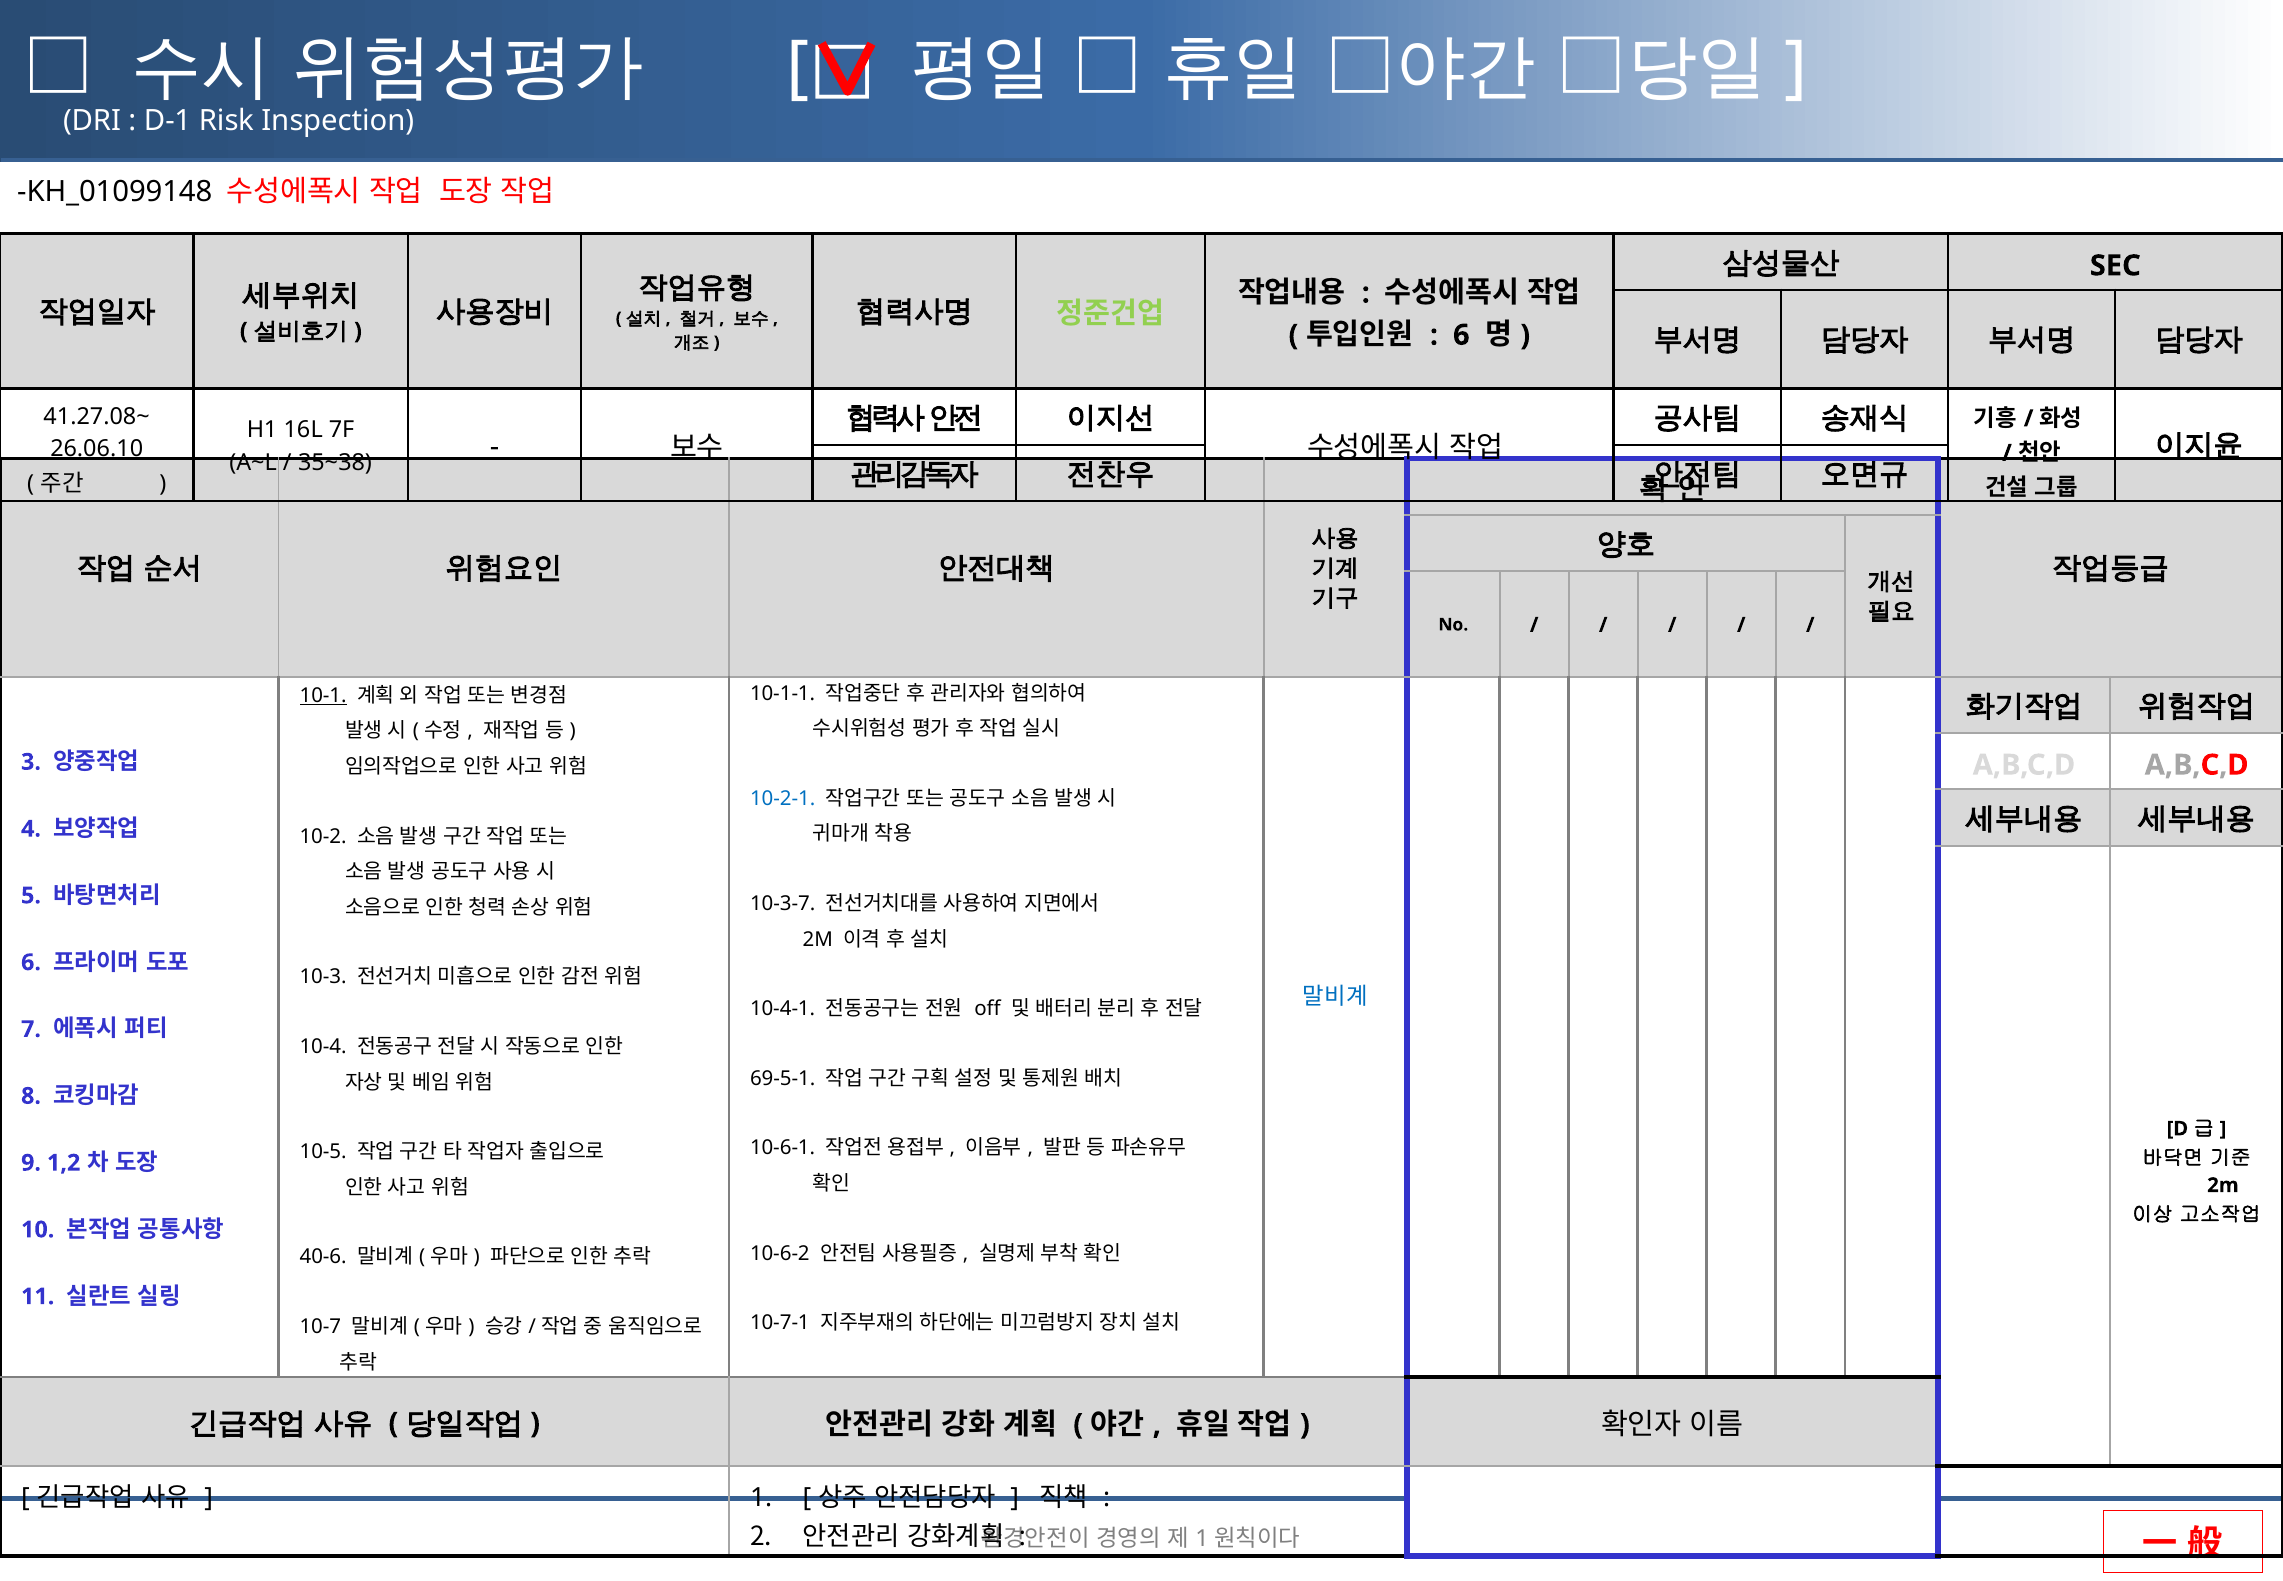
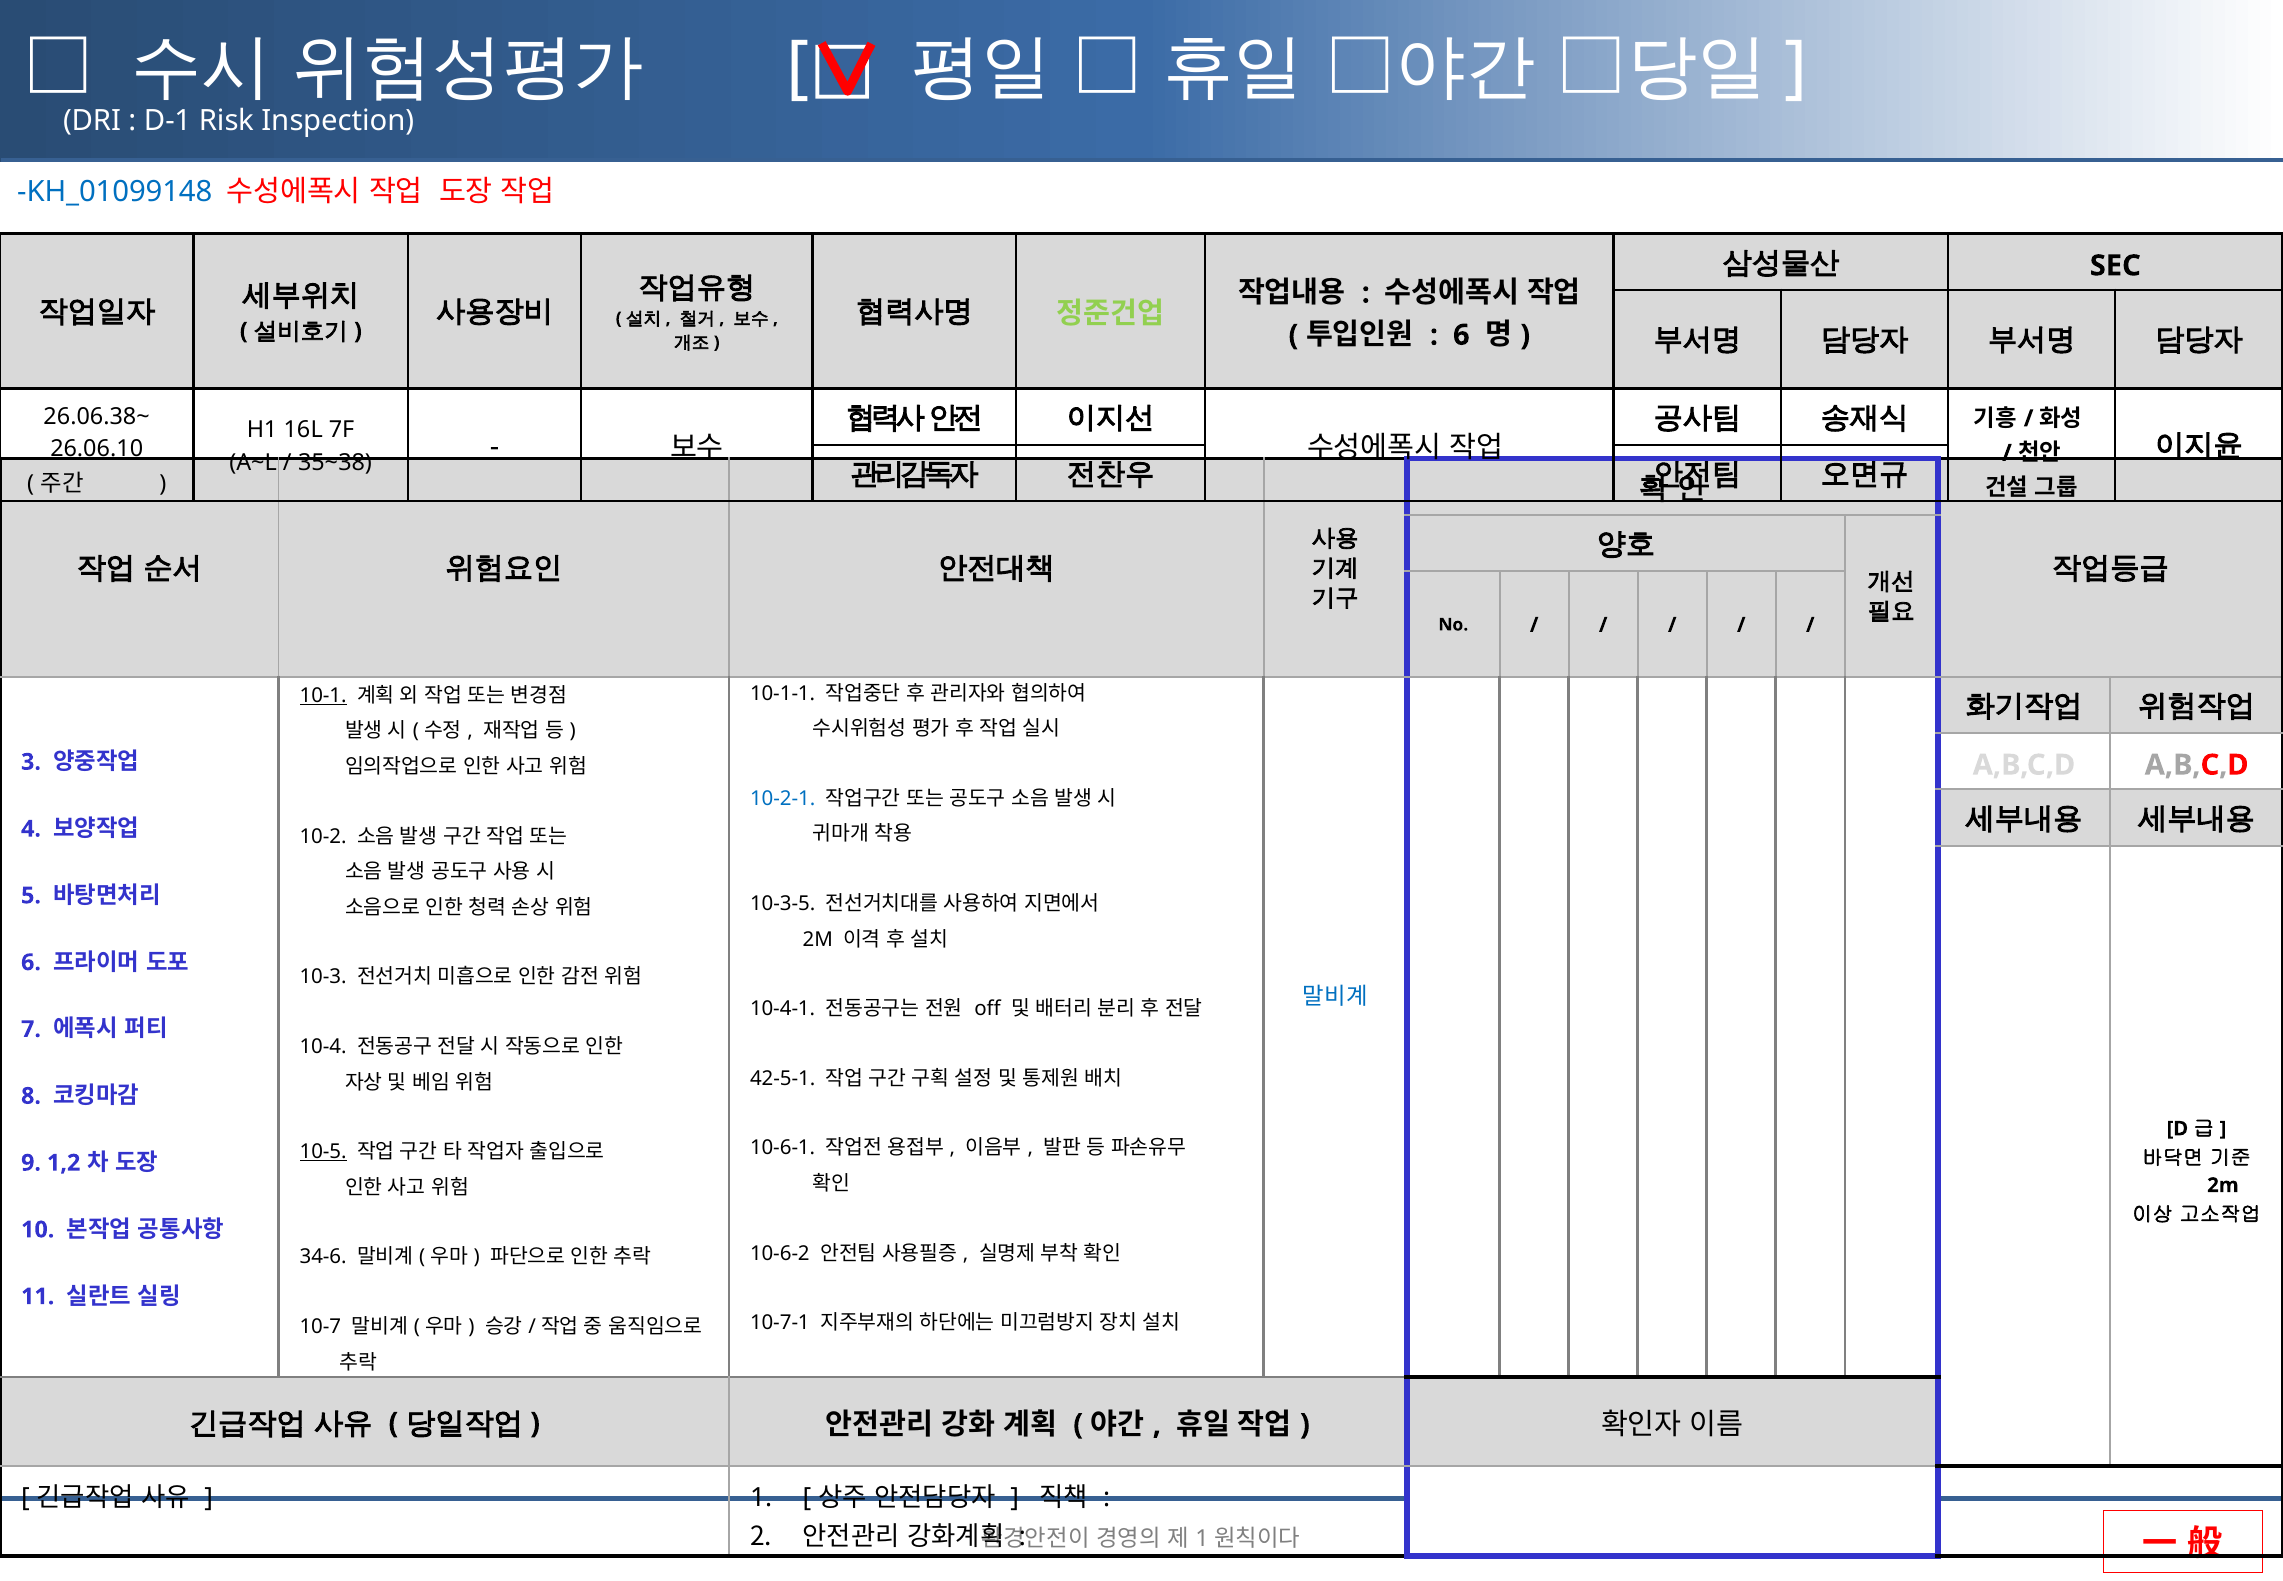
KH_01099148 colour: black -> blue (115, 192)
41.27.08~: 41.27.08~ -> 26.06.38~ (97, 416)
10-3-7: 10-3-7 -> 10-3-5 (783, 903)
69-5-1: 69-5-1 -> 42-5-1 (783, 1078)
10-5 underline: none -> present (323, 1152)
40-6: 40-6 -> 34-6 (323, 1257)
